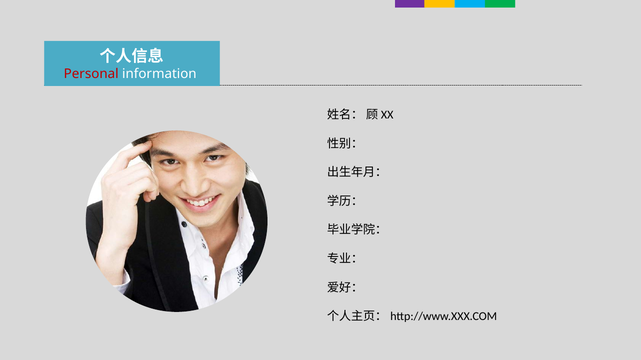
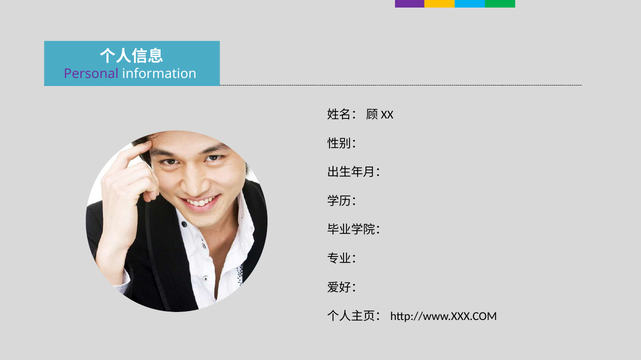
Personal colour: red -> purple (91, 74)
